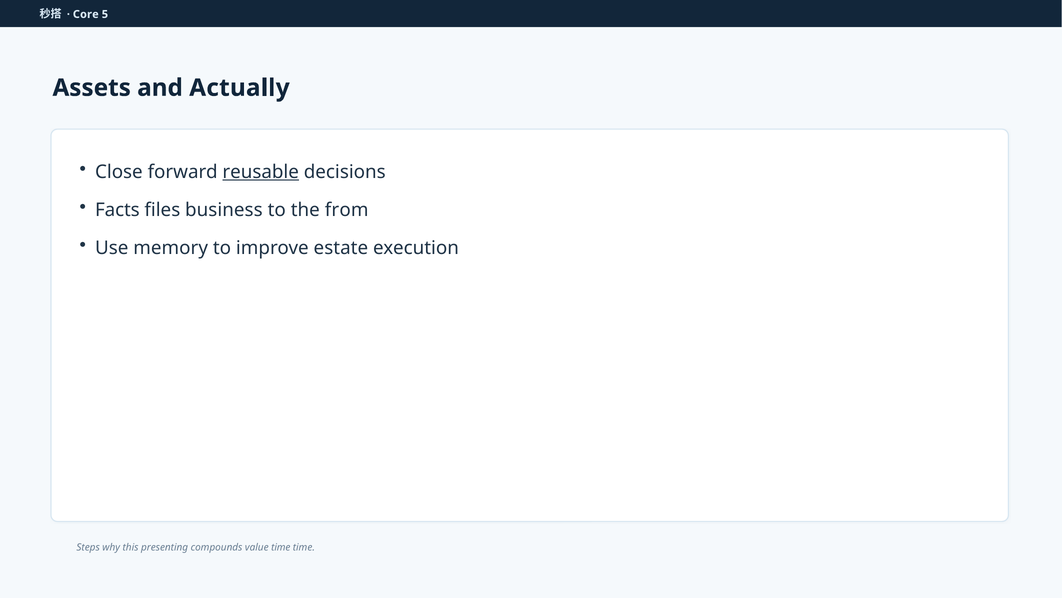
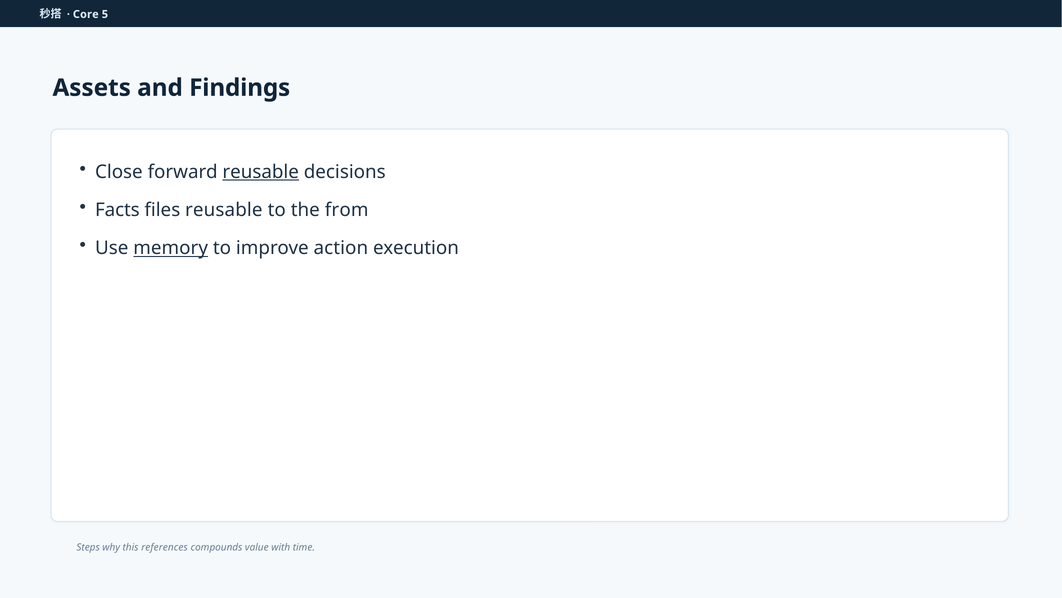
Actually: Actually -> Findings (240, 88)
files business: business -> reusable (224, 210)
memory underline: none -> present (171, 248)
estate: estate -> action (341, 248)
presenting: presenting -> references (165, 547)
value time: time -> with (281, 547)
